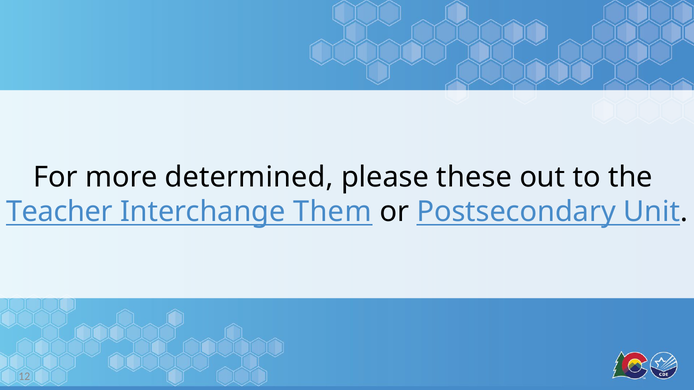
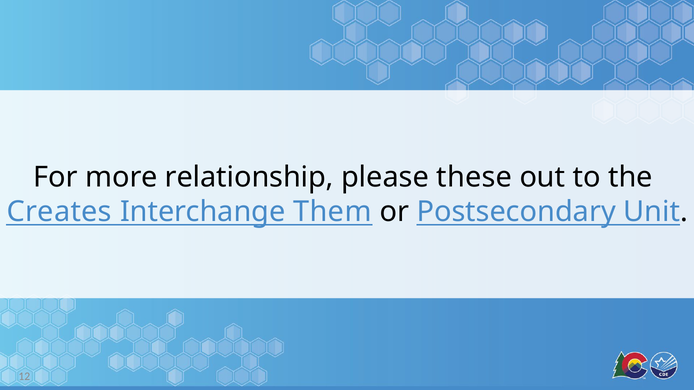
determined: determined -> relationship (249, 177)
Teacher: Teacher -> Creates (59, 212)
